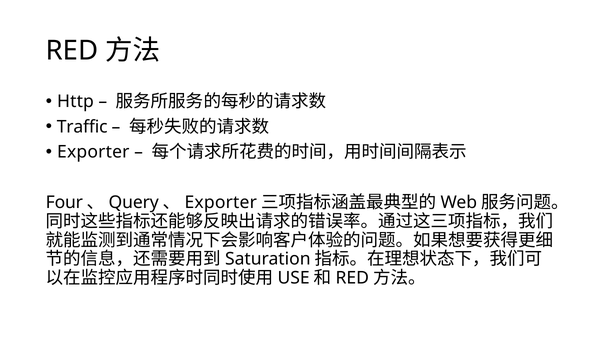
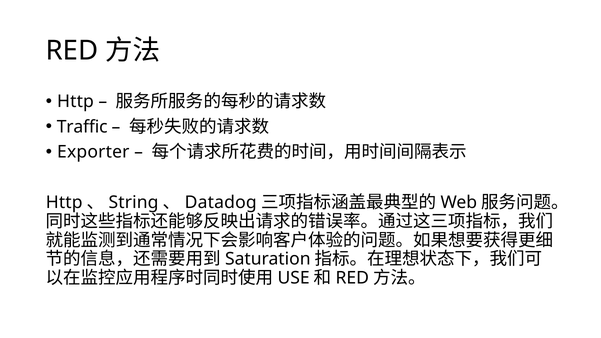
Four: Four -> Http (64, 202)
Query: Query -> String (134, 202)
Exporter: Exporter -> Datadog (221, 202)
